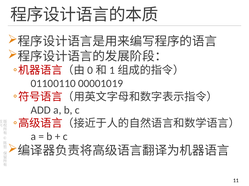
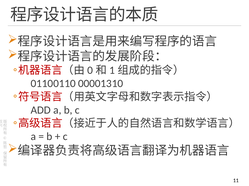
00001019: 00001019 -> 00001310 (101, 84)
